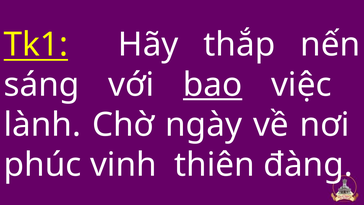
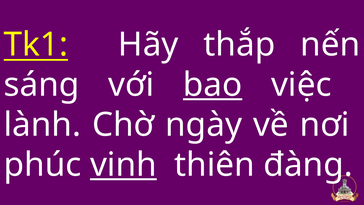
vinh underline: none -> present (123, 165)
